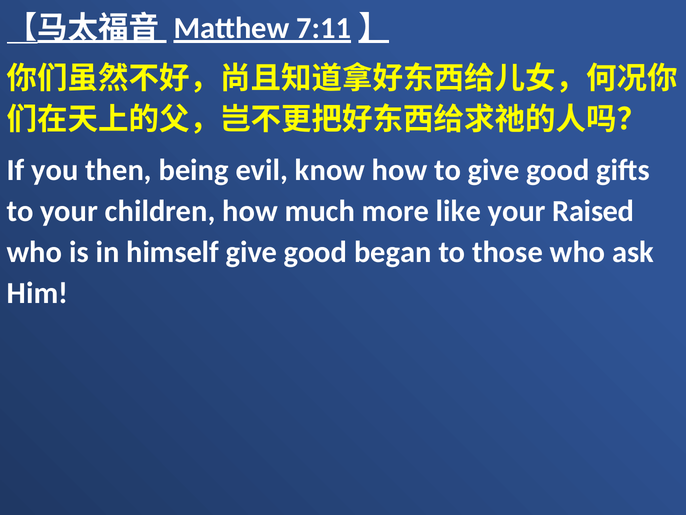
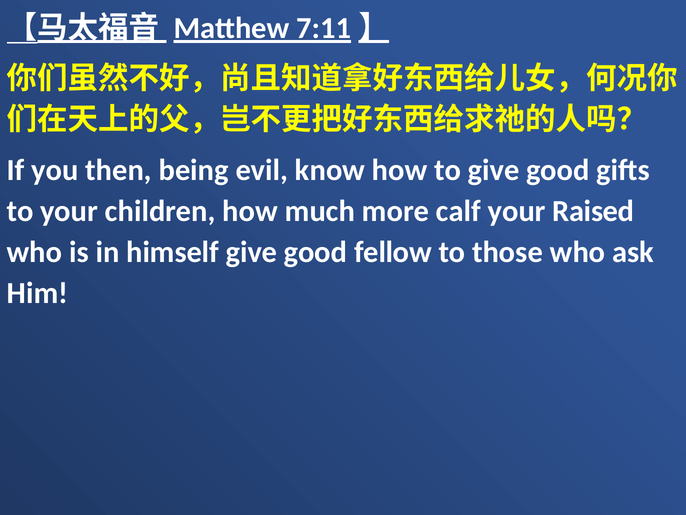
like: like -> calf (458, 211)
began: began -> fellow (393, 252)
